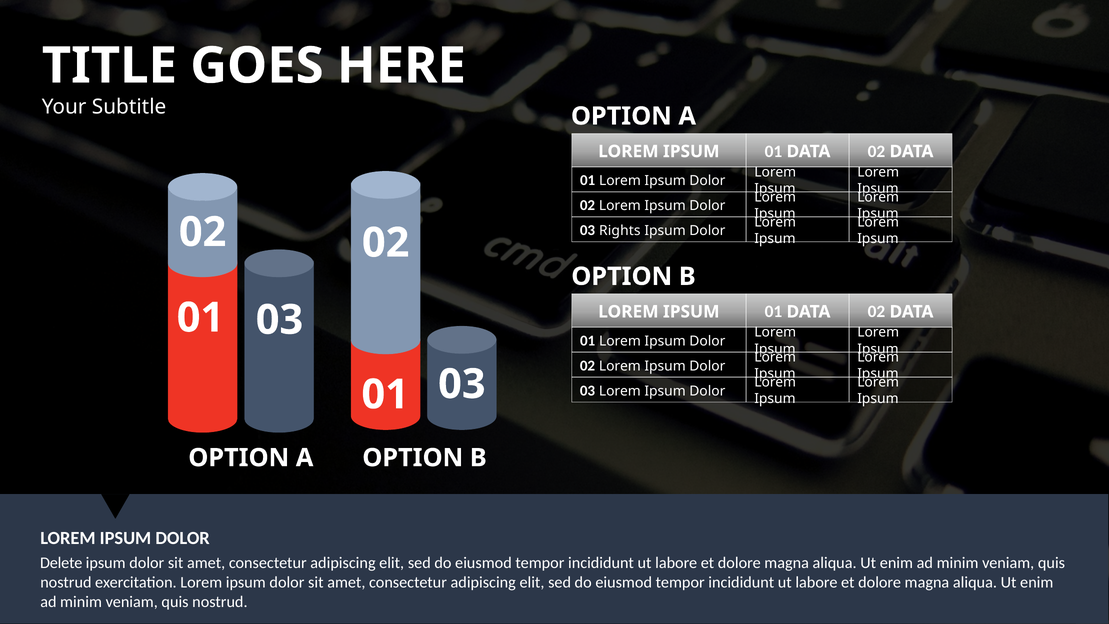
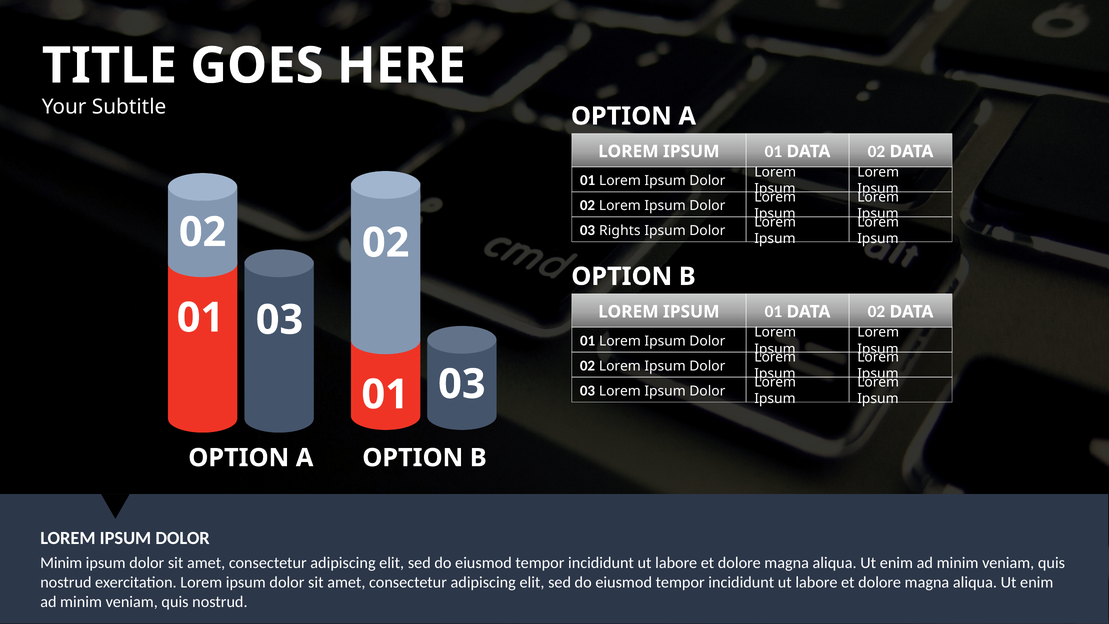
Delete: Delete -> Minim (61, 563)
